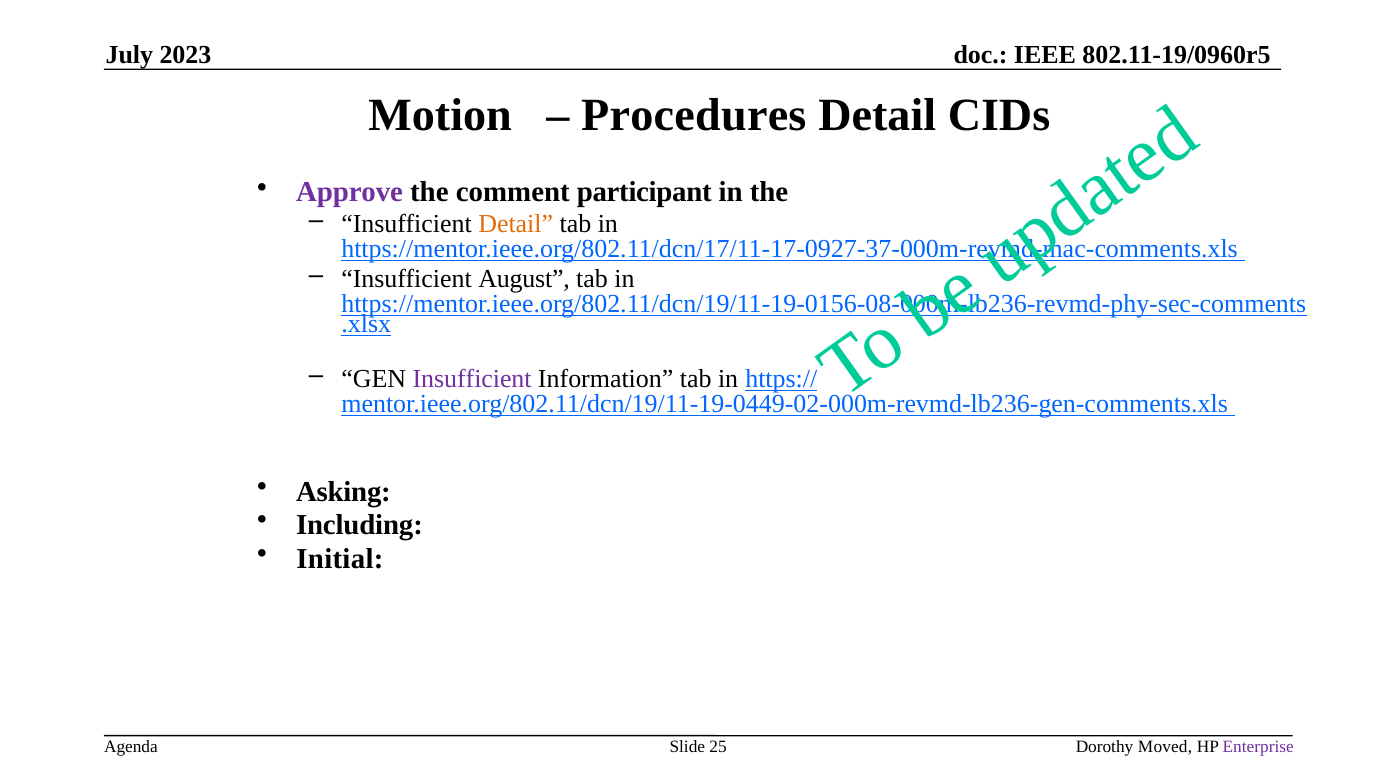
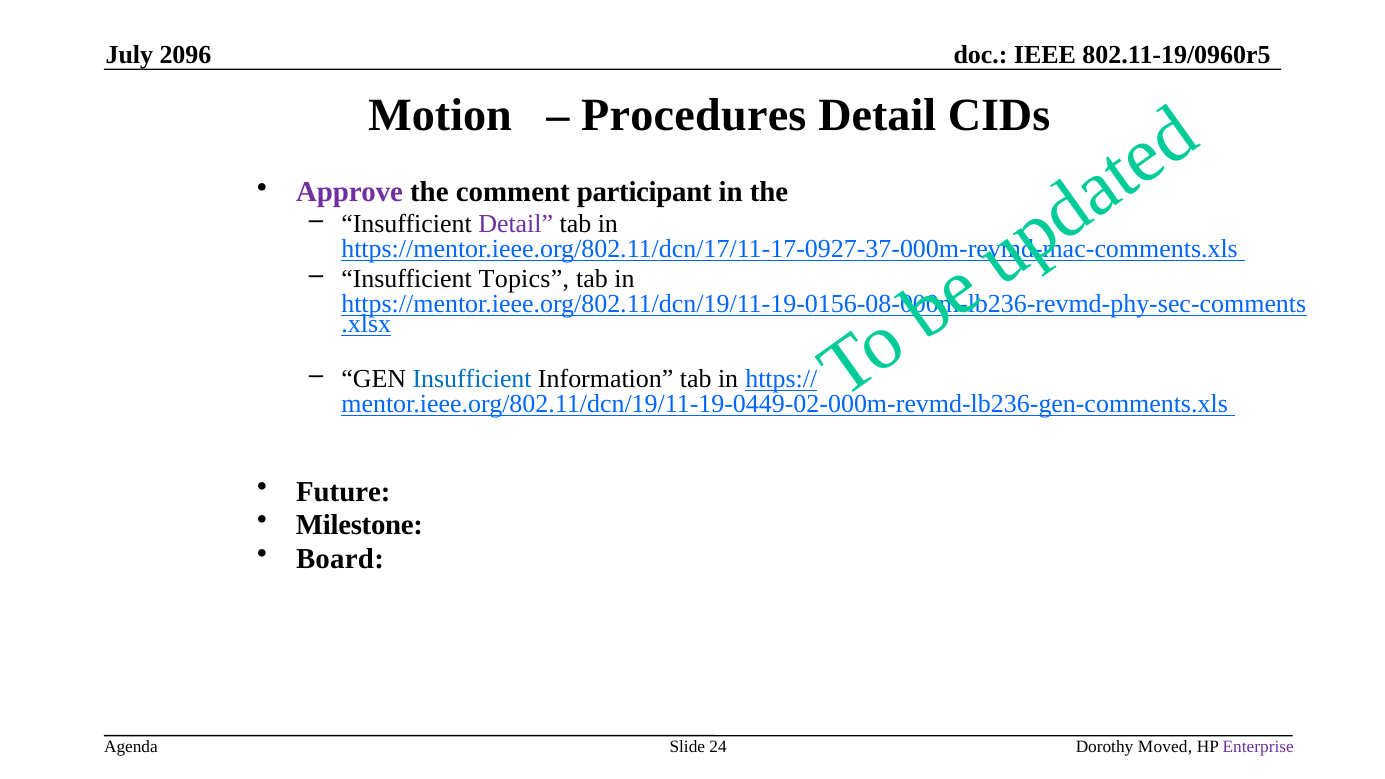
2023: 2023 -> 2096 (185, 55)
Detail colour: orange -> purple (516, 224)
August: August -> Topics (524, 279)
Insufficient colour: purple -> blue (472, 379)
Asking: Asking -> Future (343, 492)
Including: Including -> Milestone (360, 525)
Initial: Initial -> Board (340, 559)
25: 25 -> 24 (718, 747)
